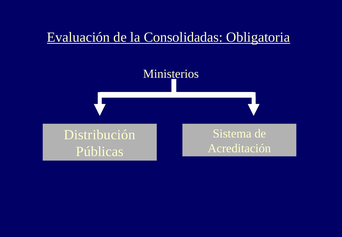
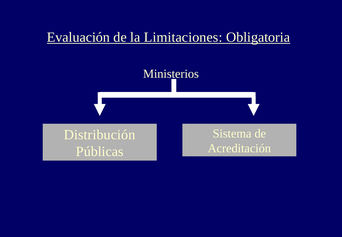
Consolidadas: Consolidadas -> Limitaciones (183, 37)
